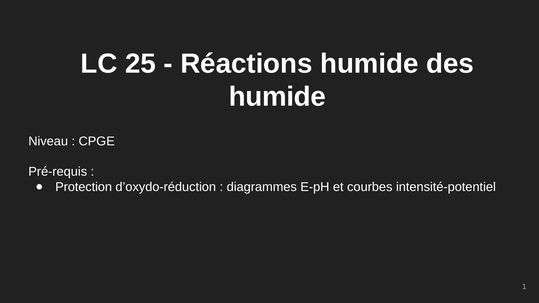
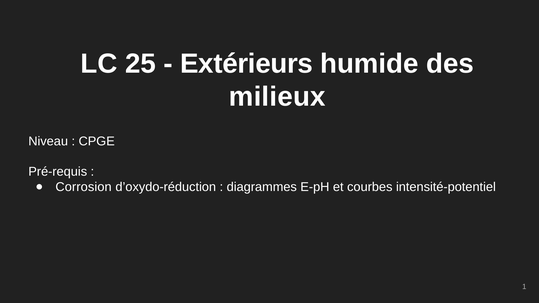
Réactions: Réactions -> Extérieurs (247, 64)
humide: humide -> milieux (277, 97)
Protection: Protection -> Corrosion (84, 187)
